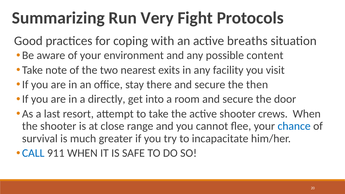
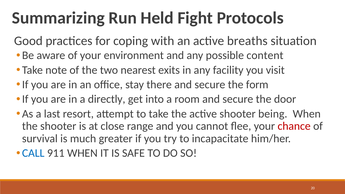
Very: Very -> Held (157, 18)
then: then -> form (257, 85)
crews: crews -> being (273, 114)
chance colour: blue -> red (294, 126)
